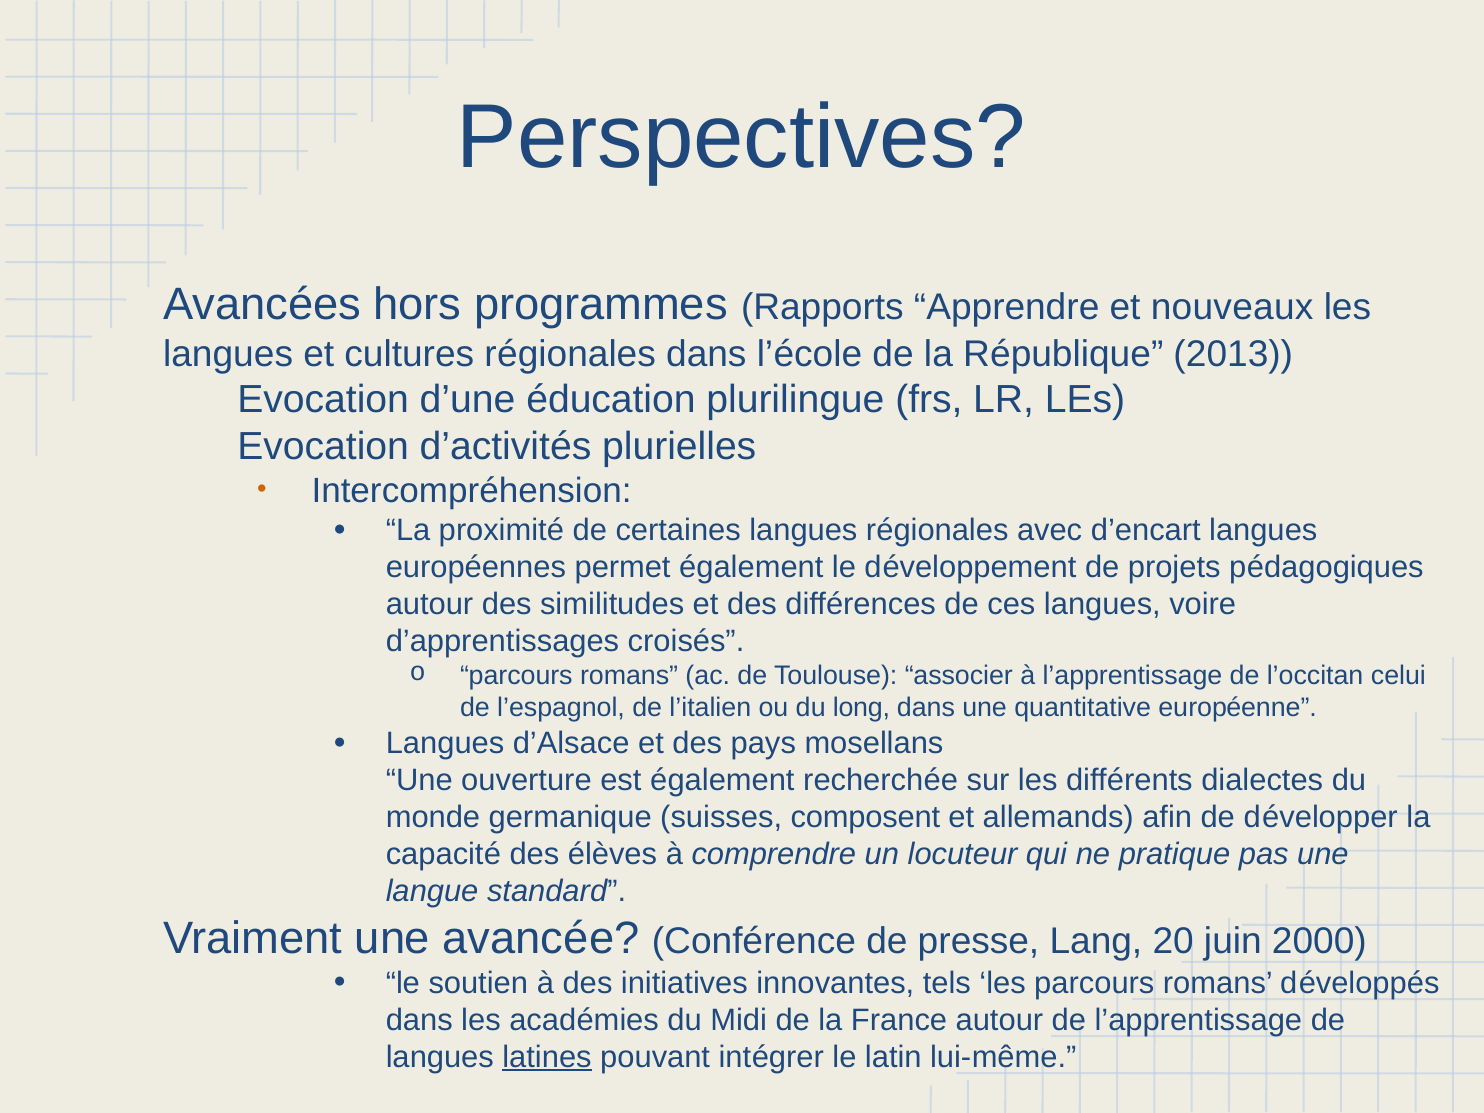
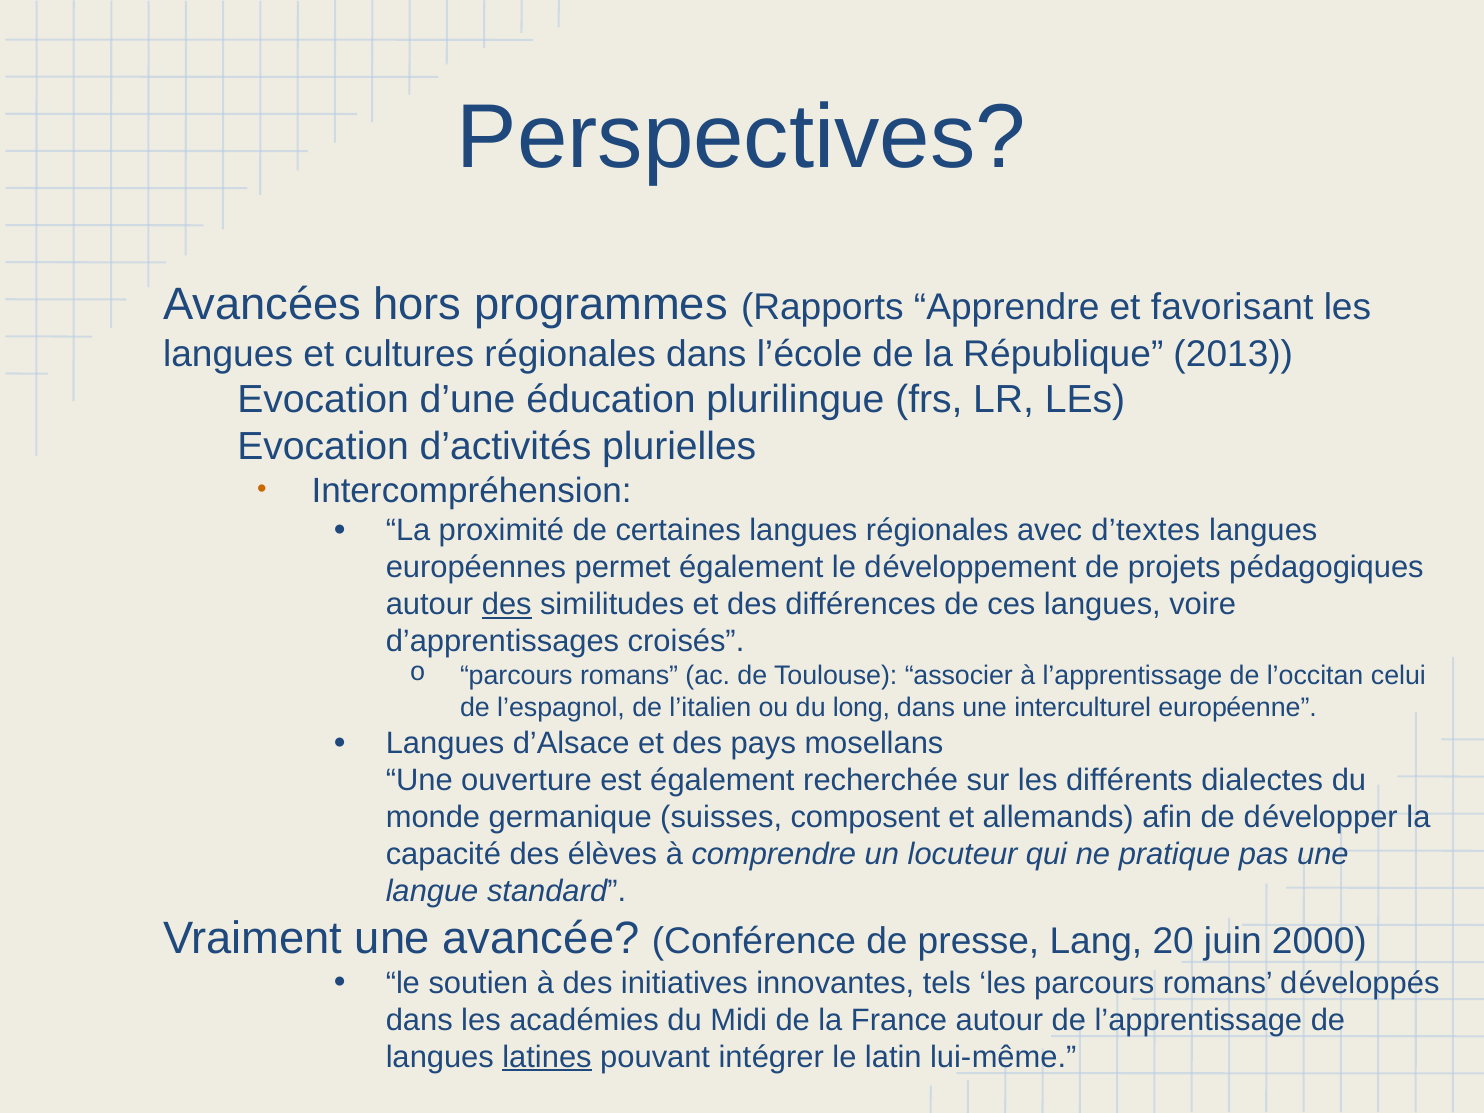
nouveaux: nouveaux -> favorisant (1232, 308)
d’encart: d’encart -> d’textes (1146, 530)
des underline: none -> present (507, 604)
quantitative: quantitative -> interculturel (1083, 708)
